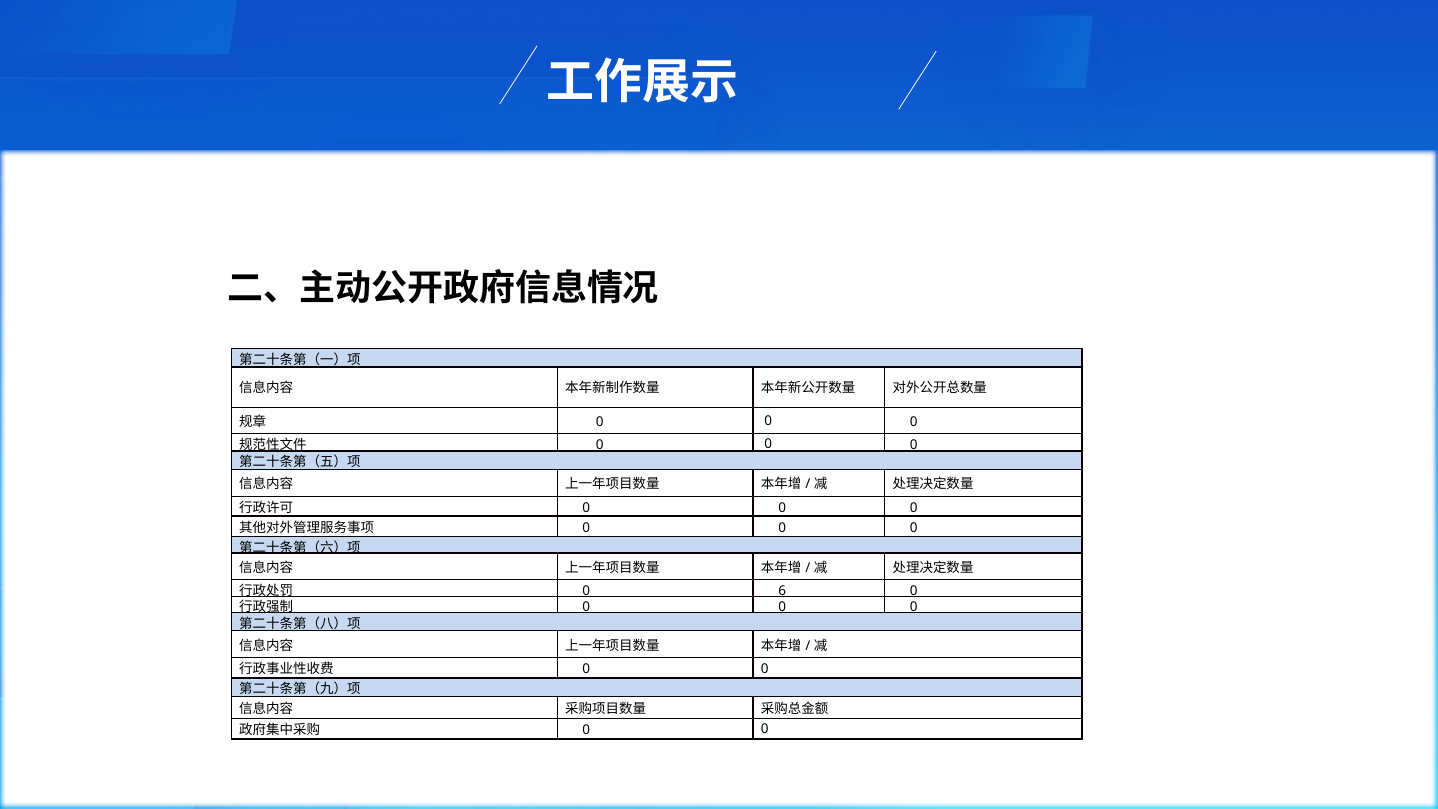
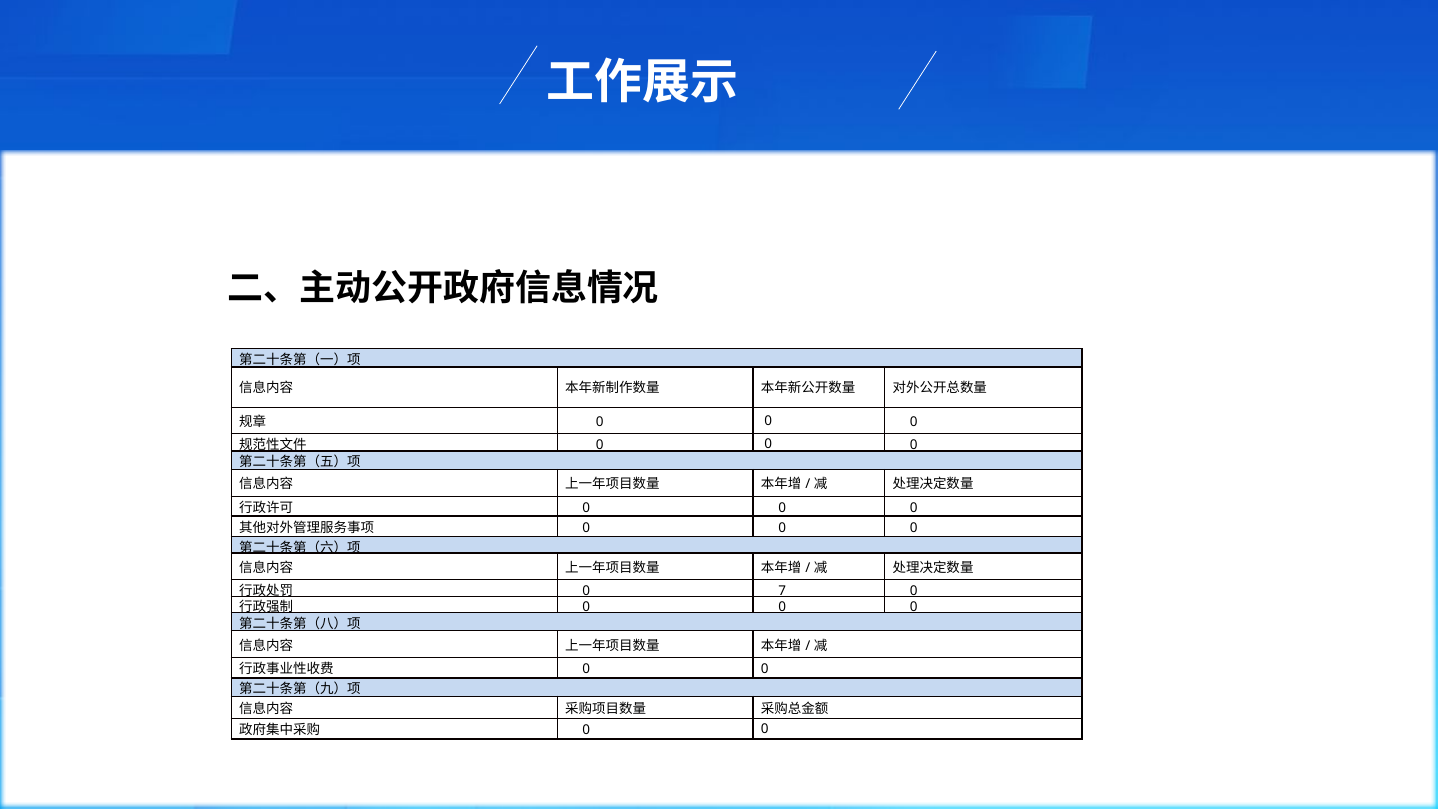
6: 6 -> 7 (782, 591)
